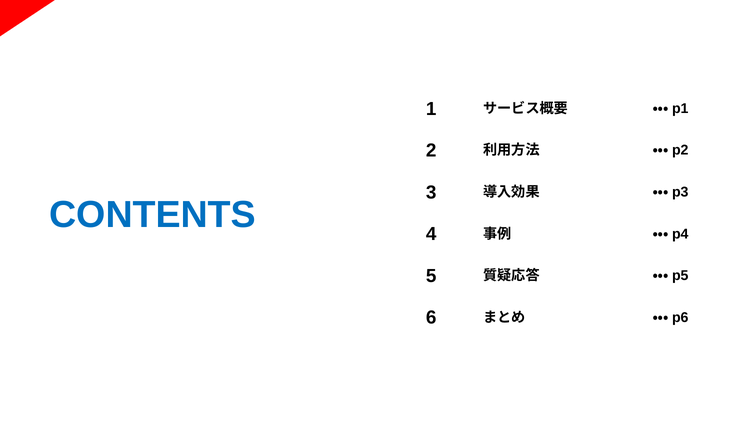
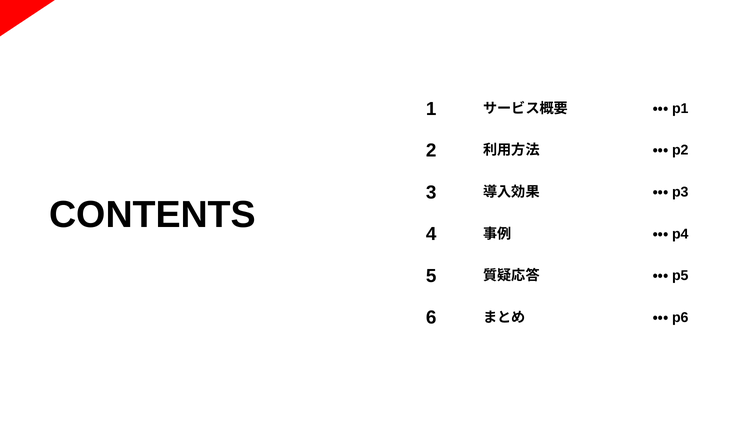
CONTENTS colour: blue -> black (153, 214)
